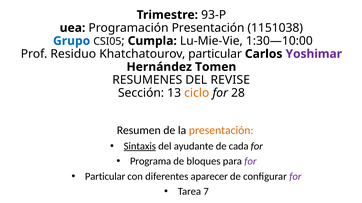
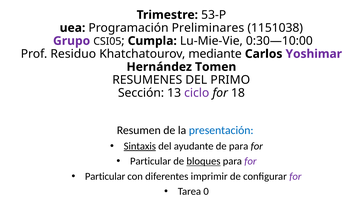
93-P: 93-P -> 53-P (214, 15)
Programación Presentación: Presentación -> Preliminares (208, 28)
Grupo colour: blue -> purple (72, 41)
1:30—10:00: 1:30—10:00 -> 0:30—10:00 (279, 41)
Khatchatourov particular: particular -> mediante (215, 54)
REVISE: REVISE -> PRIMO (230, 80)
ciclo colour: orange -> purple (197, 93)
28: 28 -> 18 (238, 93)
presentación colour: orange -> blue (221, 131)
de cada: cada -> para (239, 147)
Programa: Programa -> Particular (151, 162)
bloques underline: none -> present (203, 162)
aparecer: aparecer -> imprimir (209, 177)
7: 7 -> 0 (206, 192)
